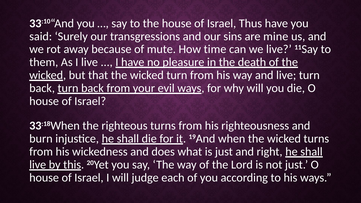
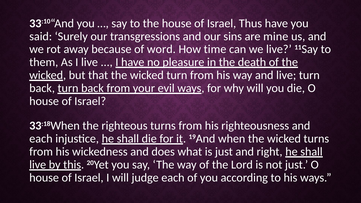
mute: mute -> word (161, 49)
burn: burn -> each (41, 139)
